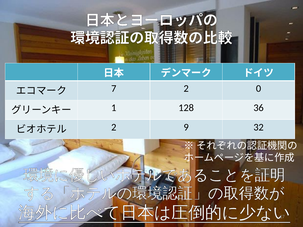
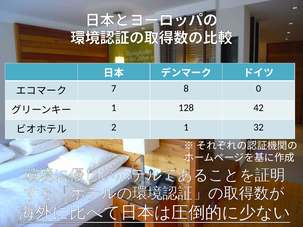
7 2: 2 -> 8 (186, 89)
36: 36 -> 42 (259, 108)
2 9: 9 -> 1 (186, 127)
